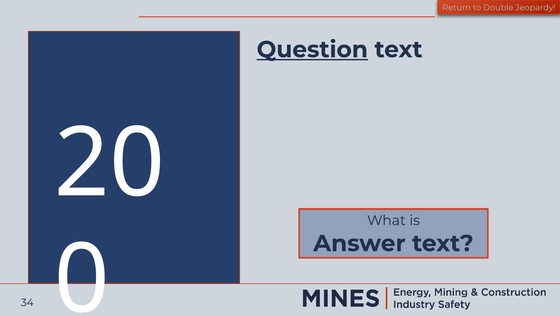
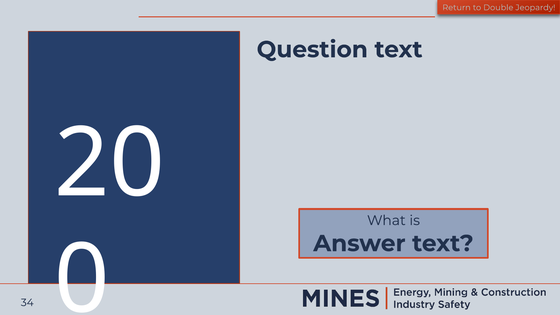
Question underline: present -> none (312, 50)
